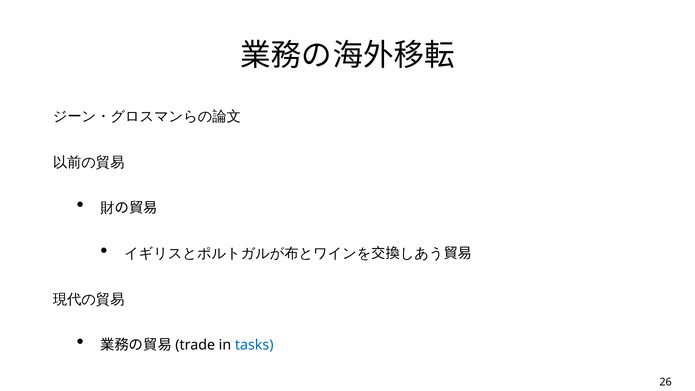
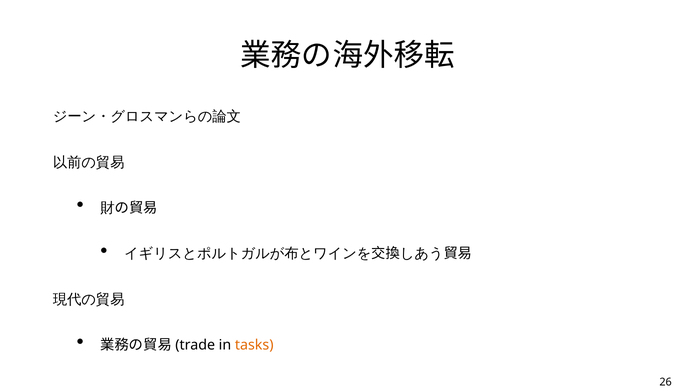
tasks colour: blue -> orange (254, 345)
